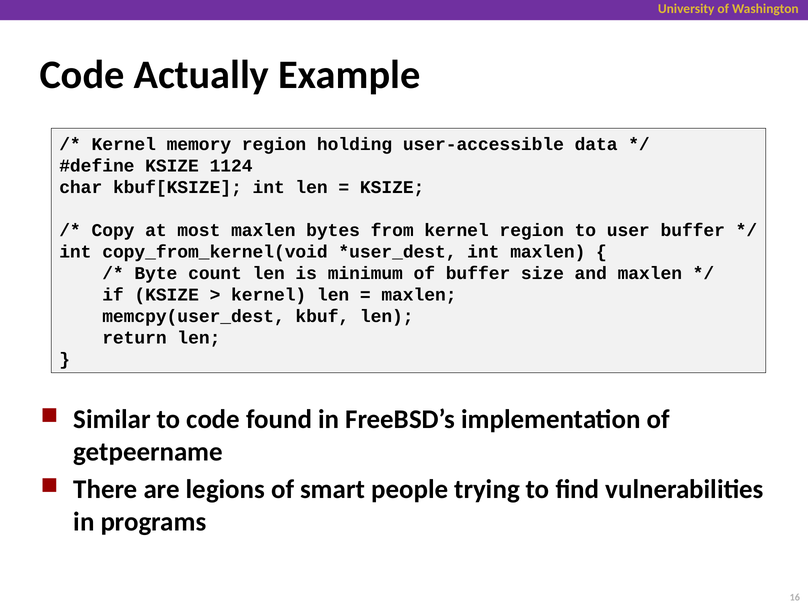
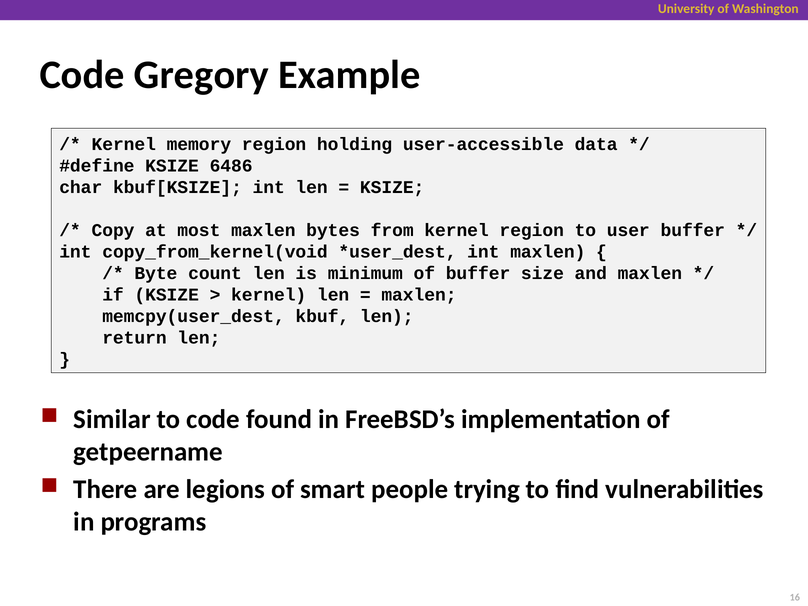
Actually: Actually -> Gregory (201, 75)
1124: 1124 -> 6486 (231, 166)
